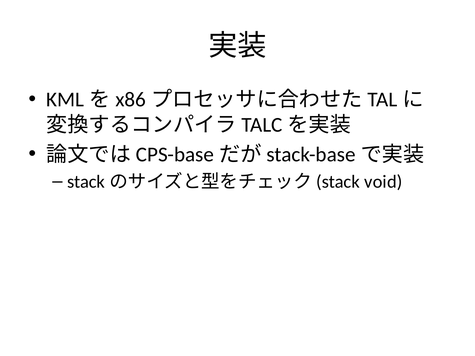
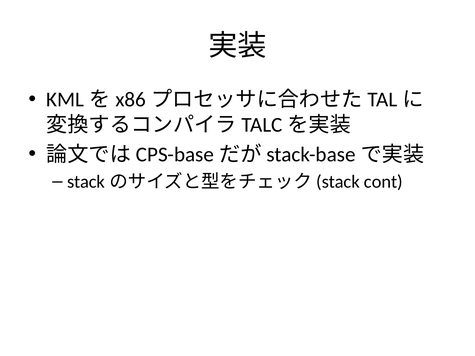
void: void -> cont (383, 182)
